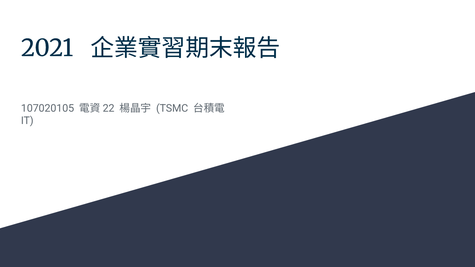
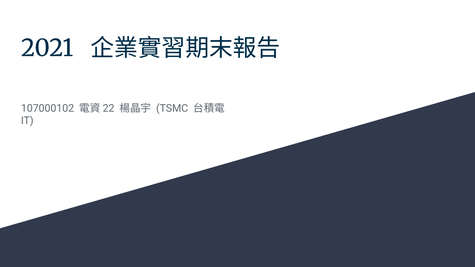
107020105: 107020105 -> 107000102 (48, 109)
